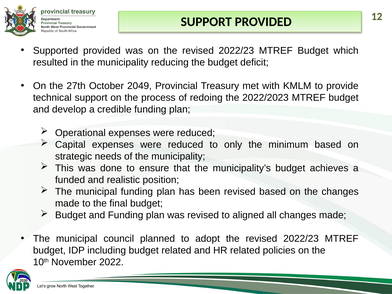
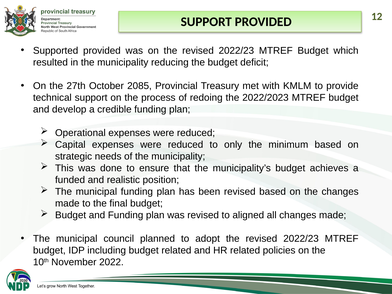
2049: 2049 -> 2085 (139, 86)
